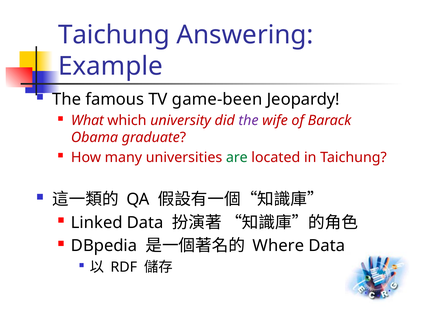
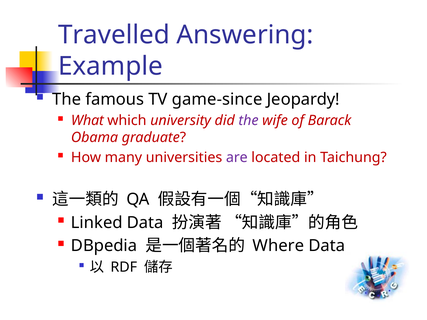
Taichung: Taichung -> Travelled (114, 35)
game-been: game-been -> game-since (217, 99)
are colour: green -> purple (237, 158)
